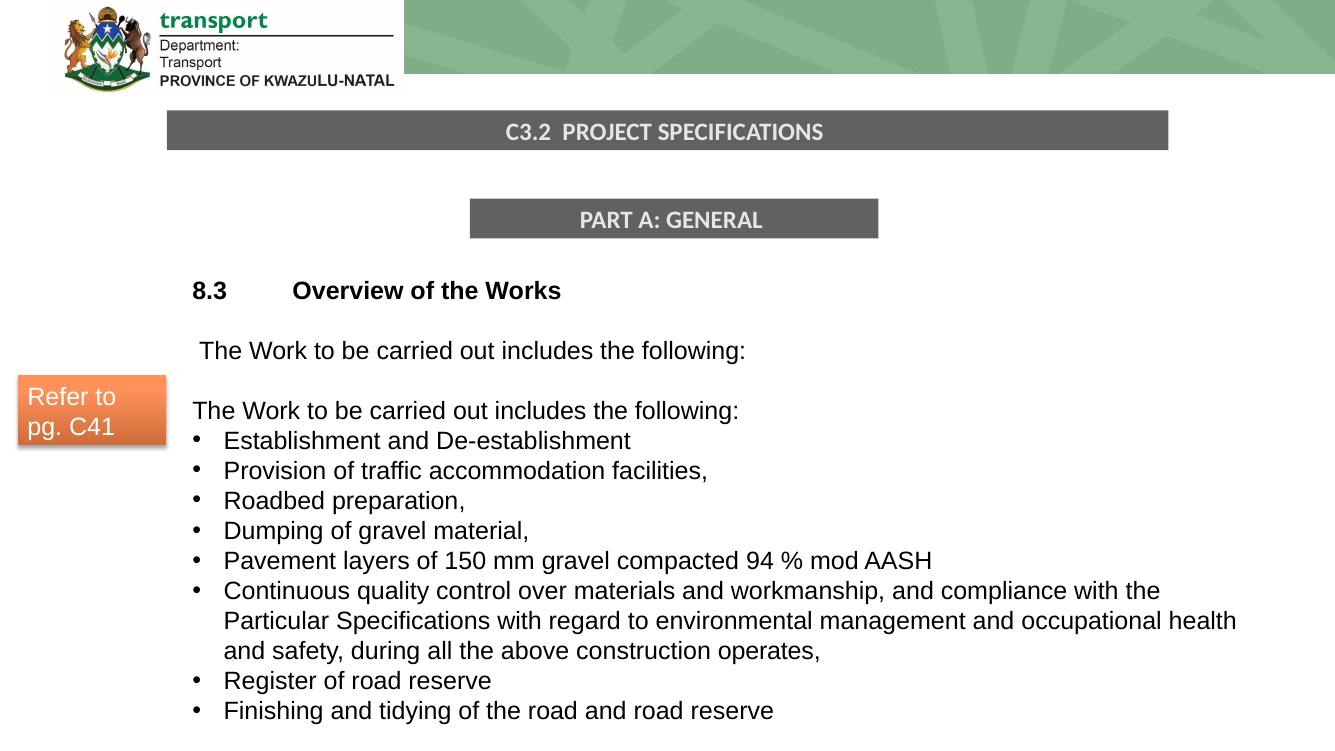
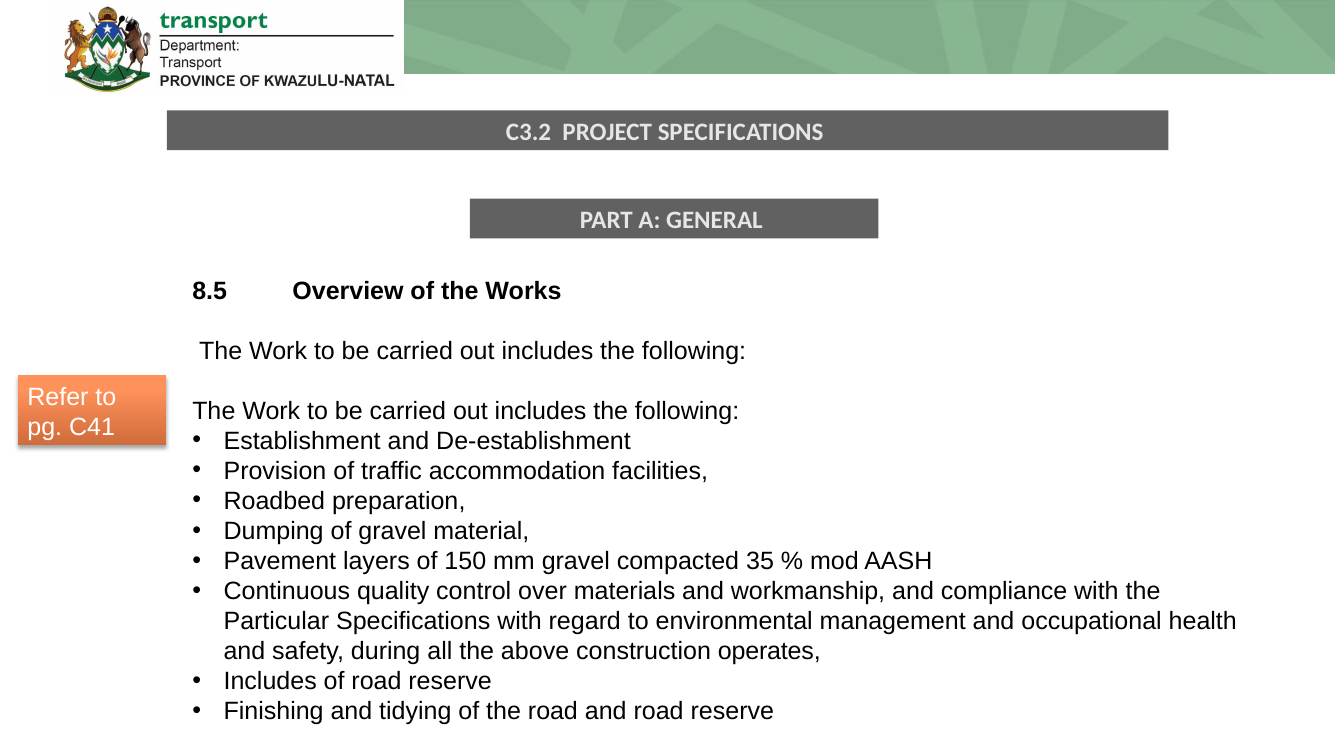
8.3: 8.3 -> 8.5 (210, 291)
94: 94 -> 35 (760, 561)
Register: Register -> Includes (270, 681)
